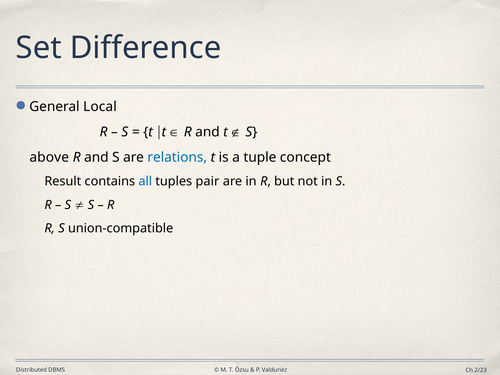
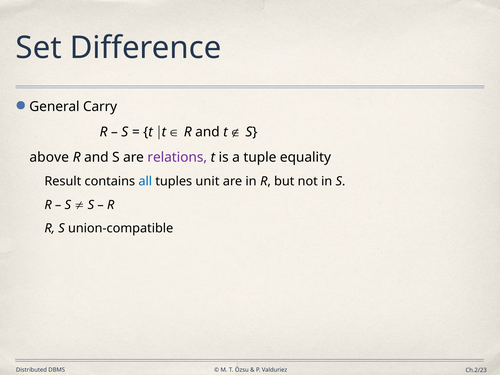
Local: Local -> Carry (100, 107)
relations colour: blue -> purple (177, 157)
concept: concept -> equality (305, 157)
pair: pair -> unit (207, 181)
